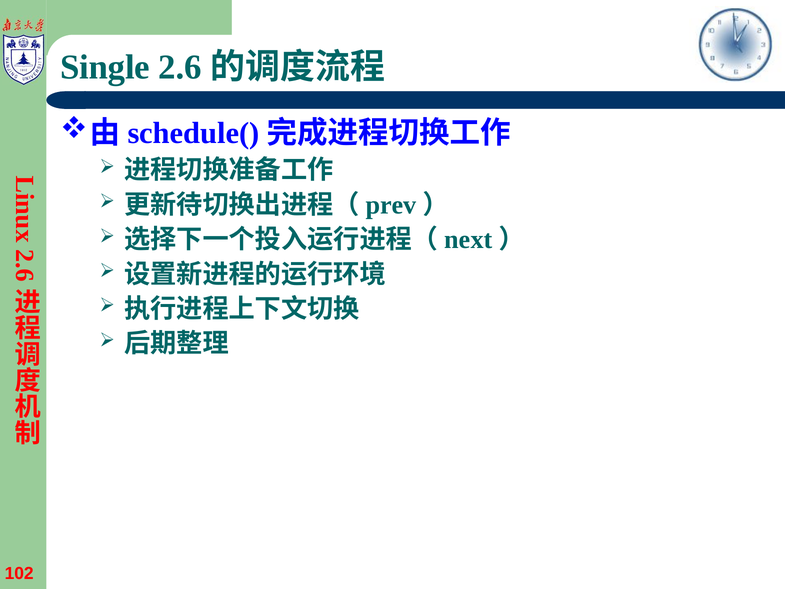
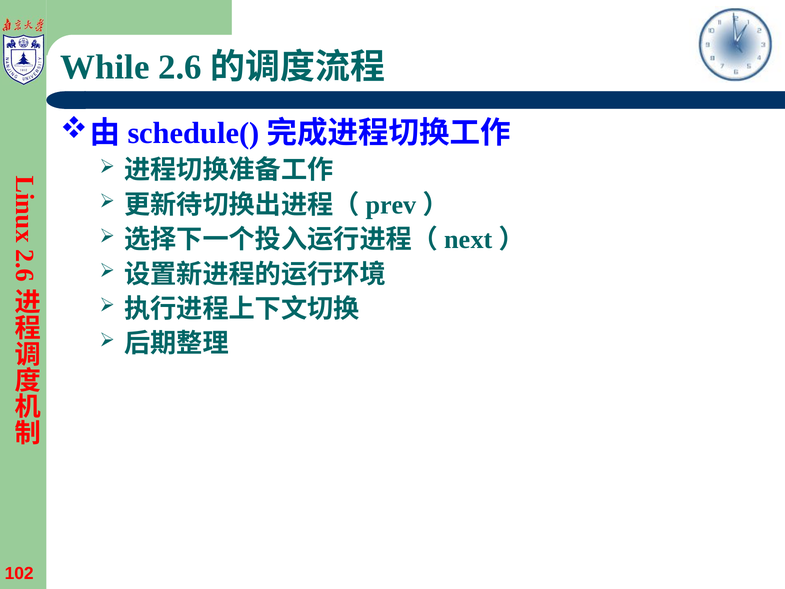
Single: Single -> While (105, 67)
